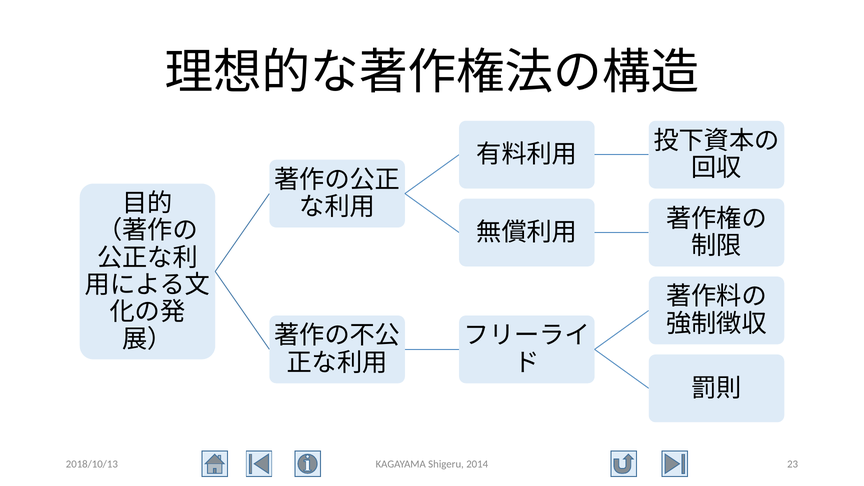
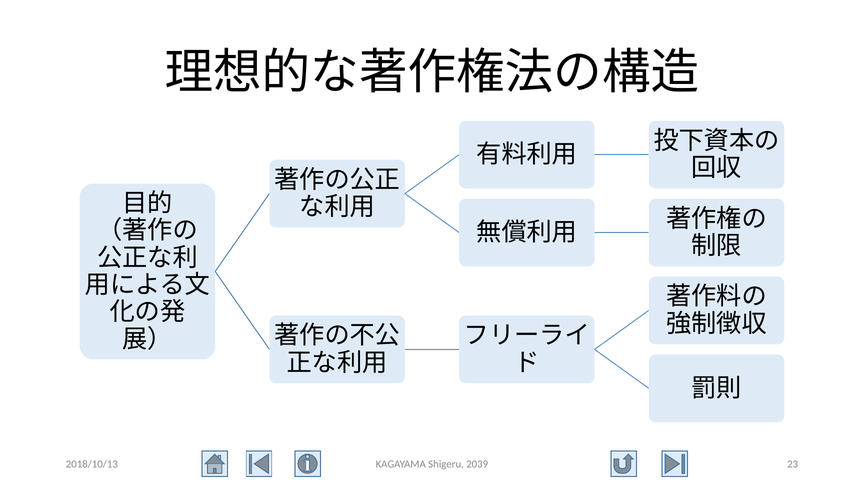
2014: 2014 -> 2039 (477, 464)
